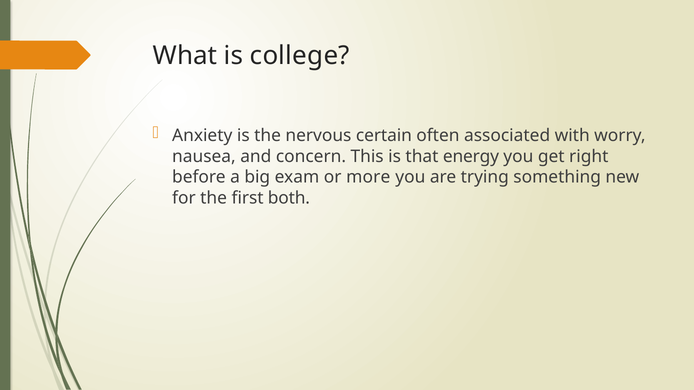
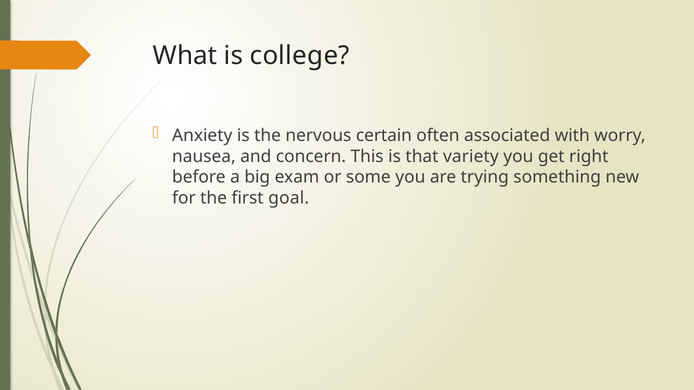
energy: energy -> variety (471, 157)
more: more -> some (368, 177)
both: both -> goal (289, 198)
